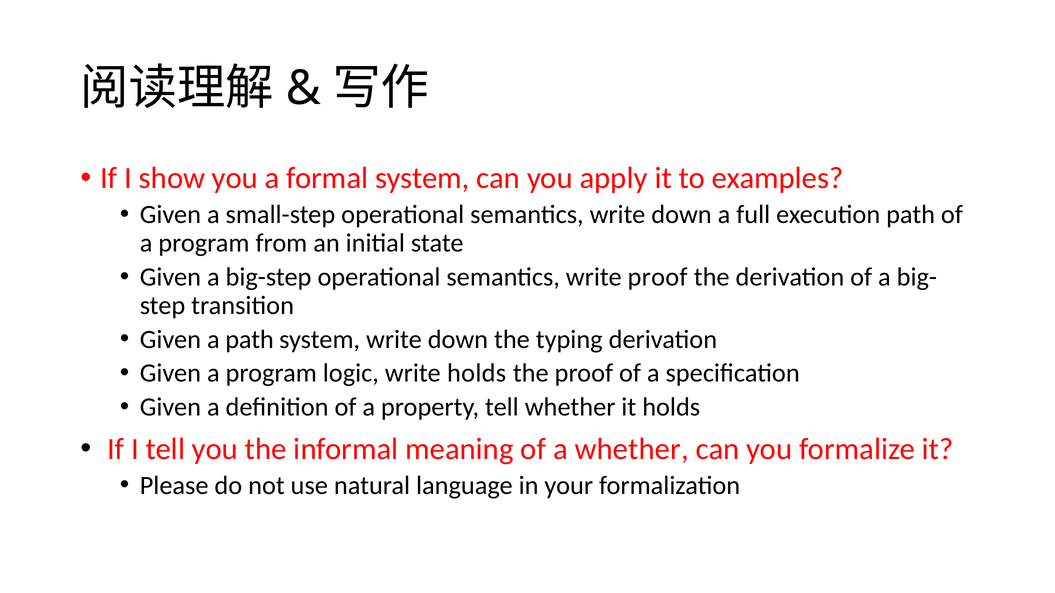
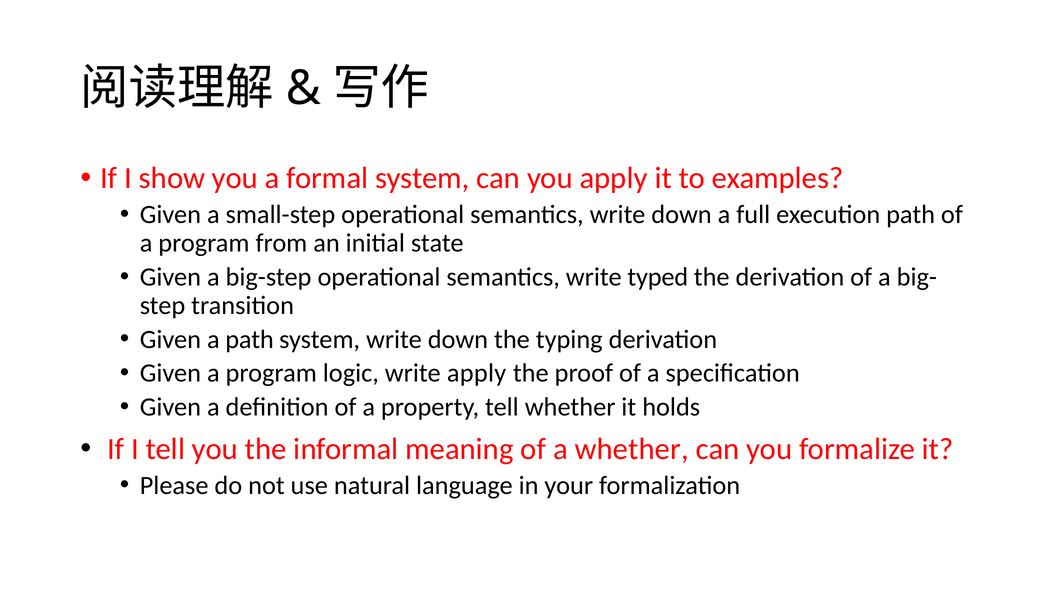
write proof: proof -> typed (658, 277)
write holds: holds -> apply (477, 374)
